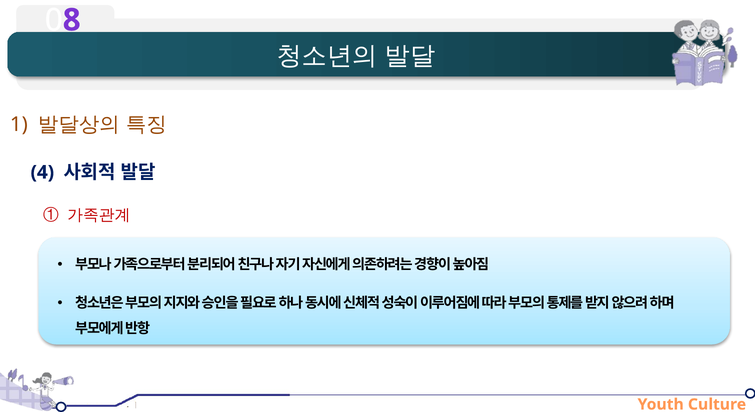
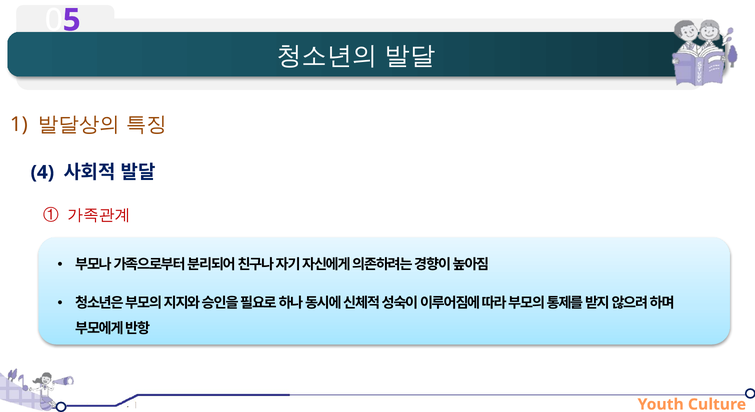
8: 8 -> 5 (72, 20)
